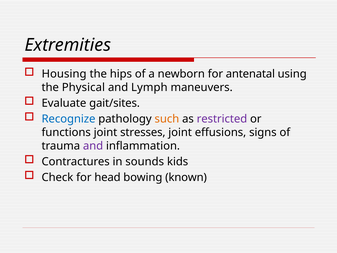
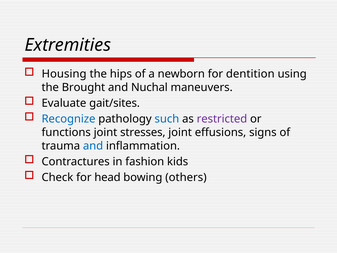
antenatal: antenatal -> dentition (250, 74)
Physical: Physical -> Brought (83, 87)
Lymph: Lymph -> Nuchal (149, 87)
such colour: orange -> blue (167, 119)
and colour: purple -> blue (93, 146)
sounds: sounds -> fashion (145, 161)
known: known -> others (186, 177)
